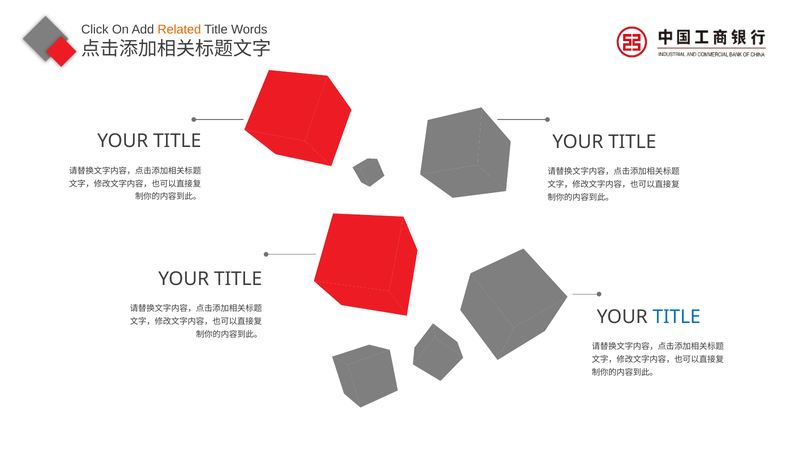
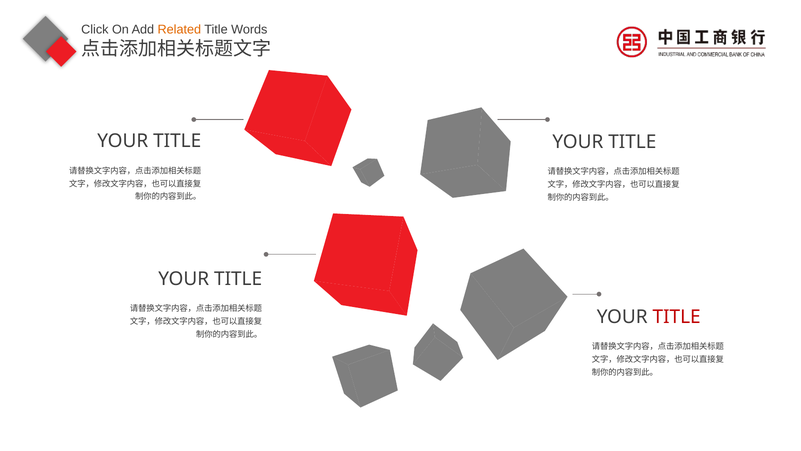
TITLE colour: blue -> red (677, 317)
